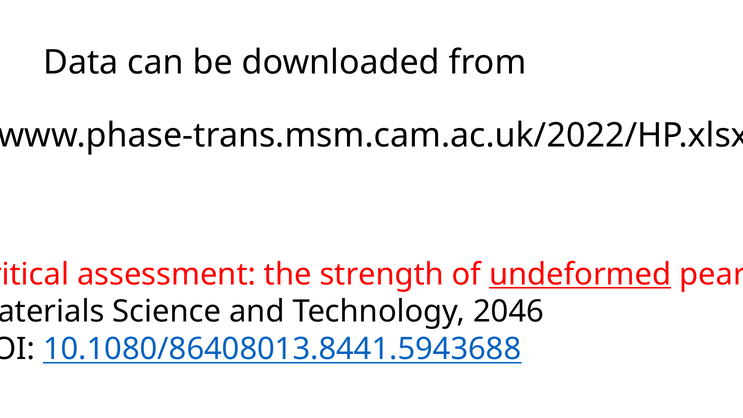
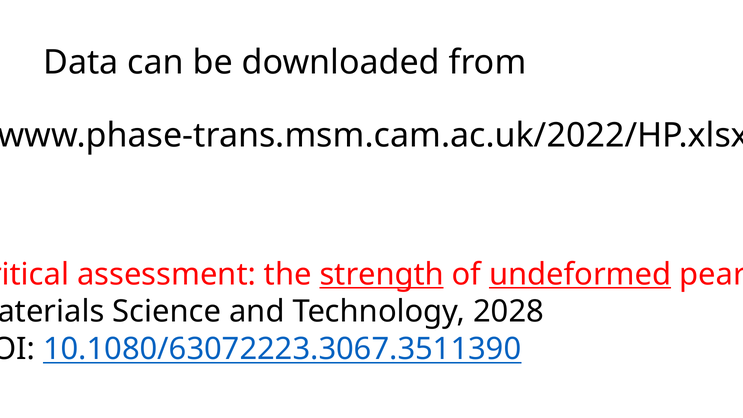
strength underline: none -> present (382, 274)
2046: 2046 -> 2028 (509, 312)
10.1080/86408013.8441.5943688: 10.1080/86408013.8441.5943688 -> 10.1080/63072223.3067.3511390 (282, 349)
